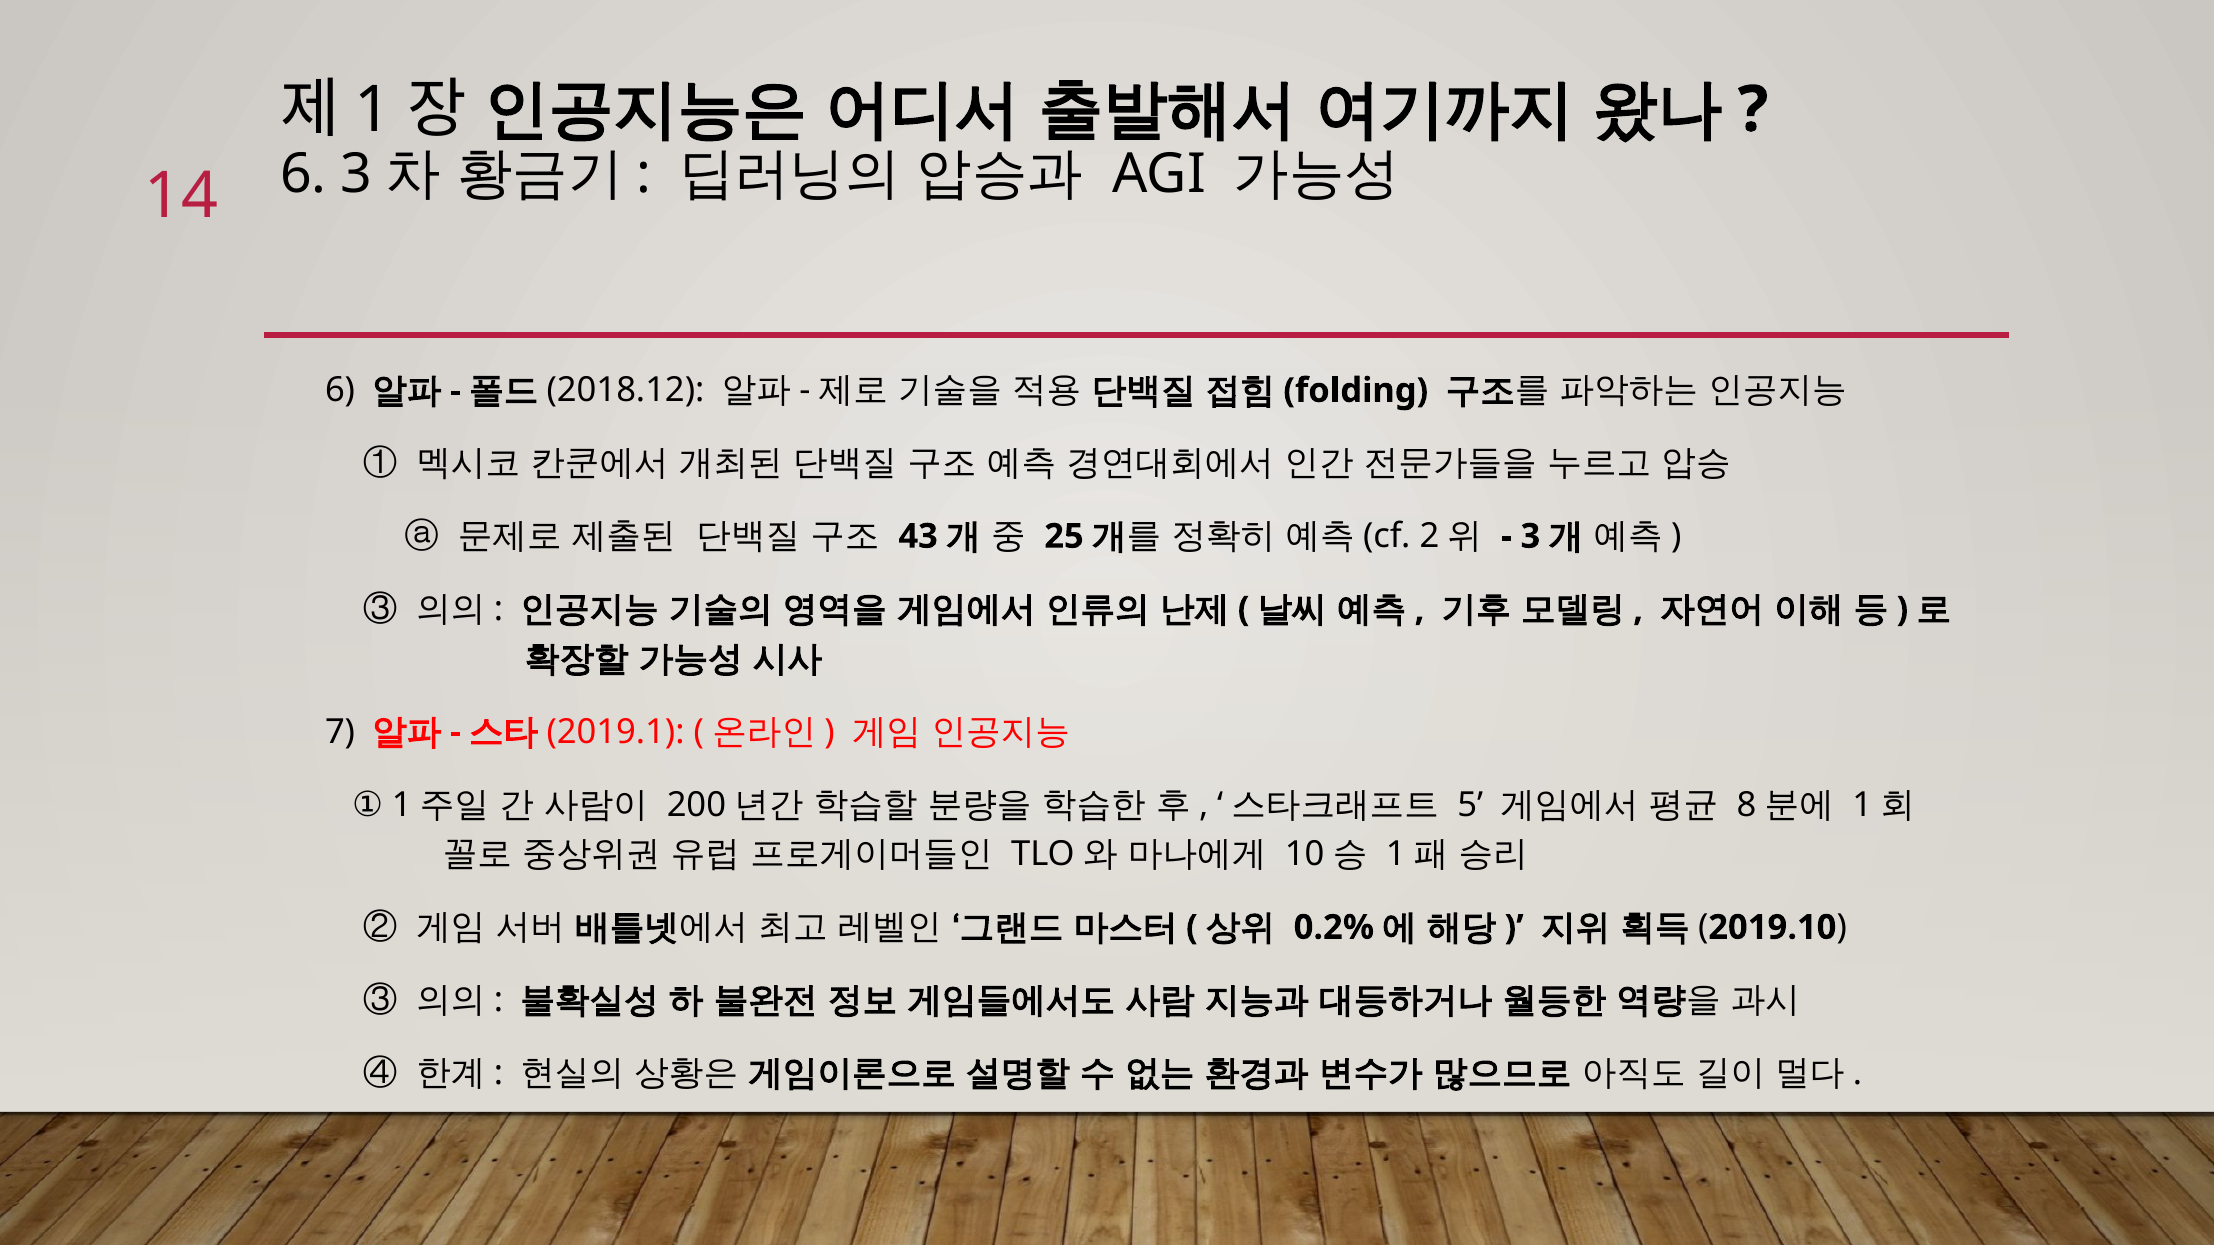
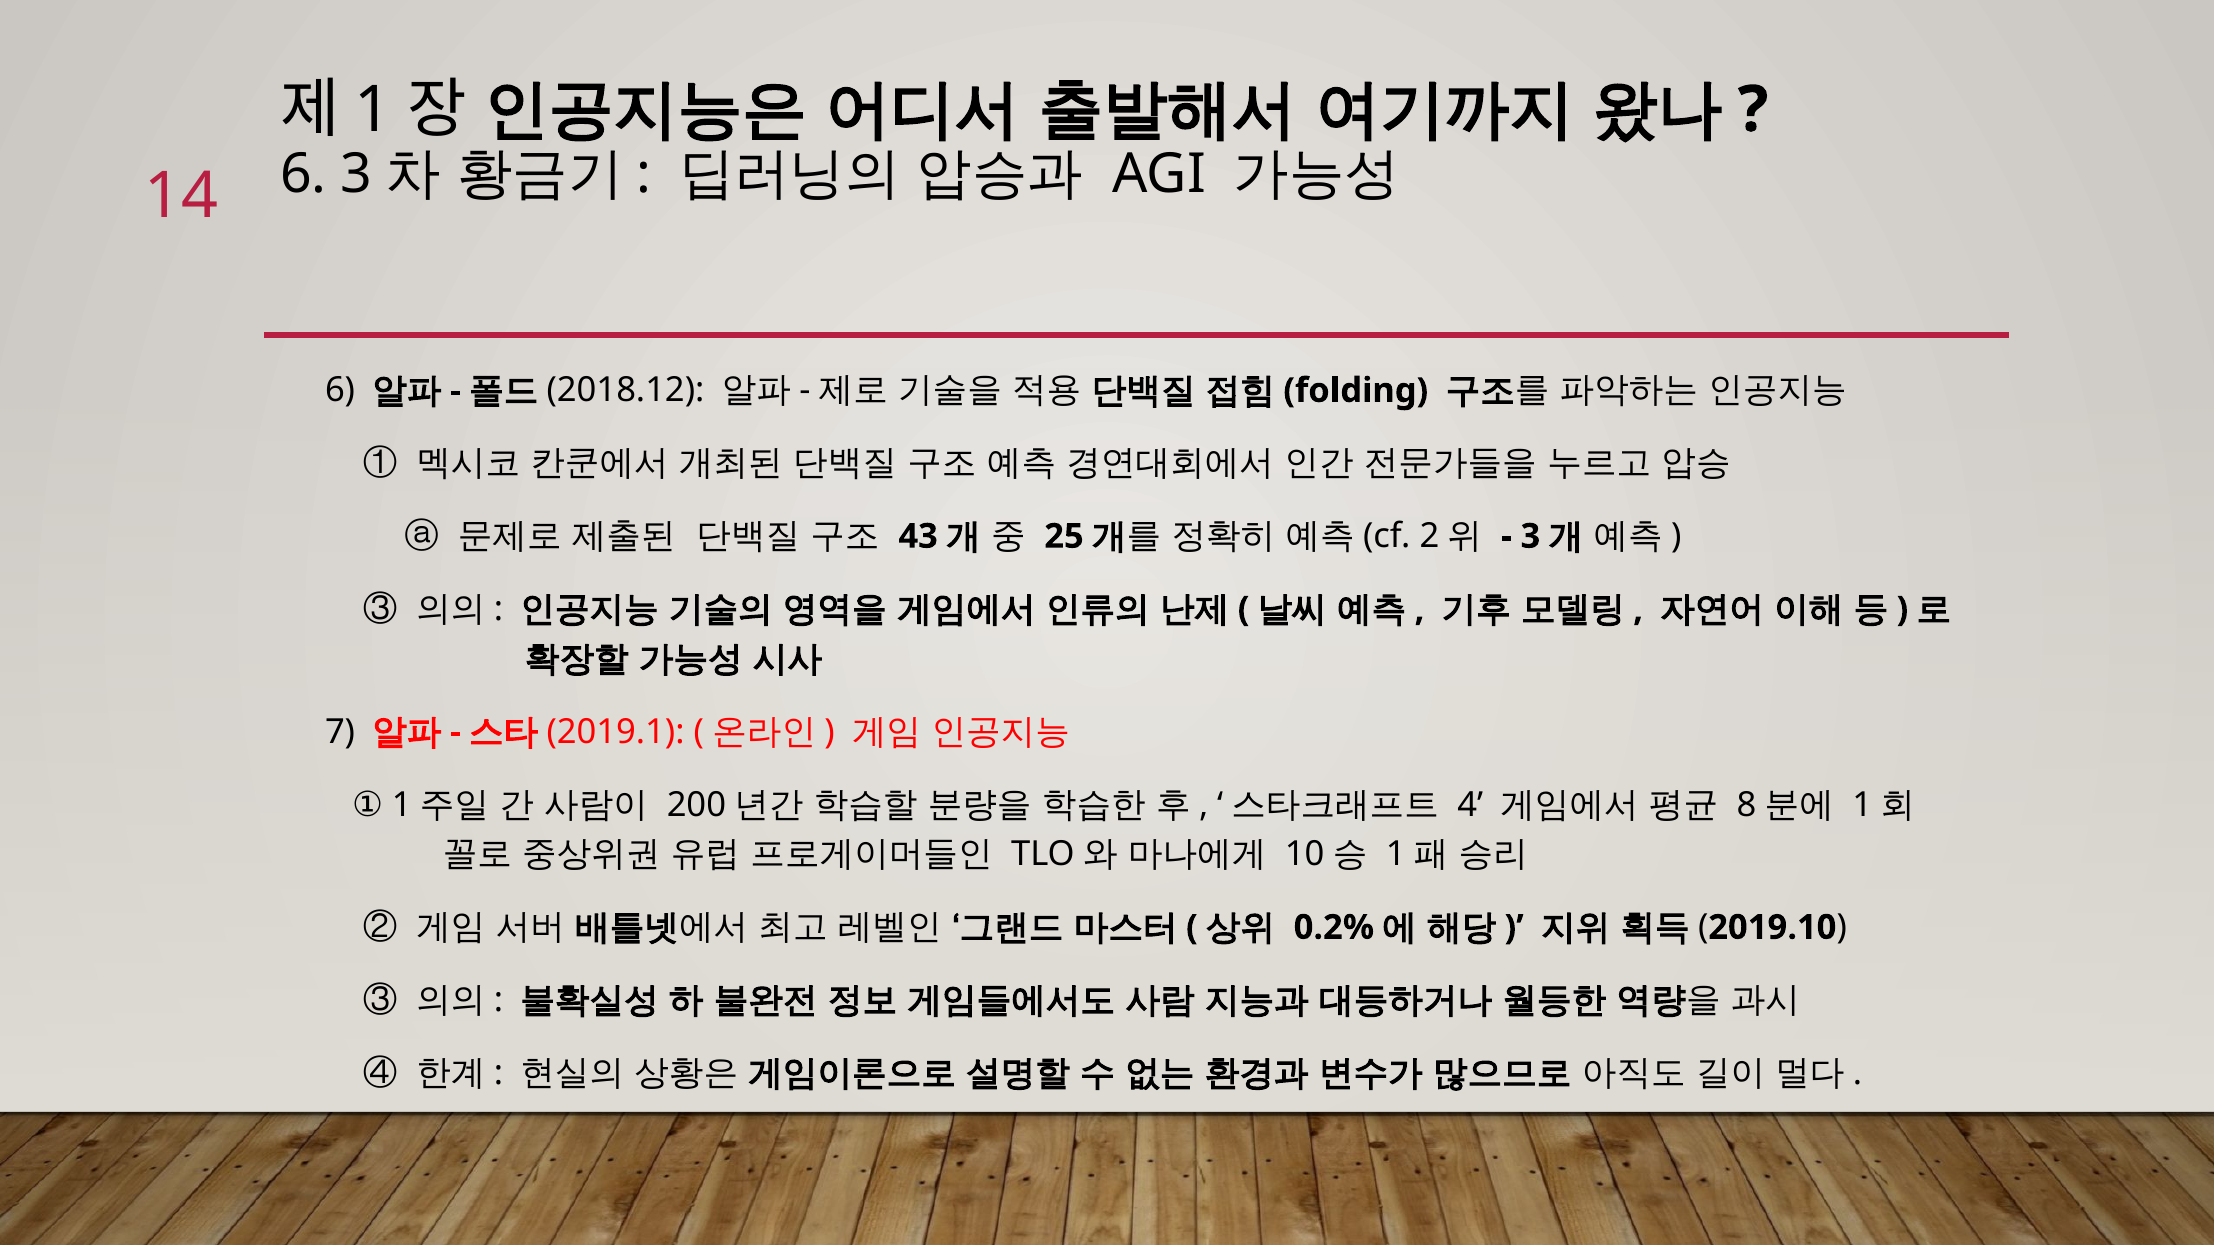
5: 5 -> 4 (1470, 805)
